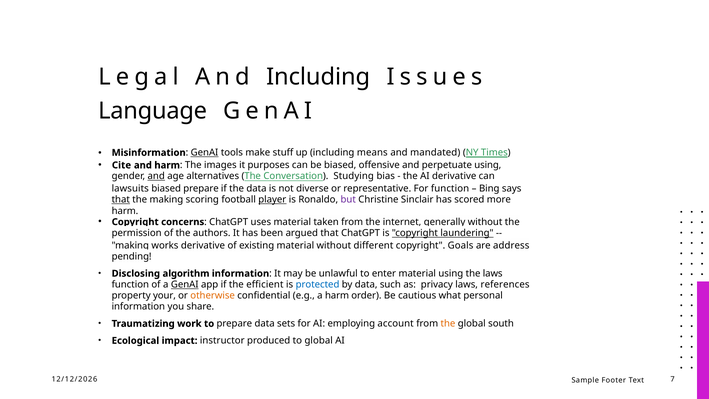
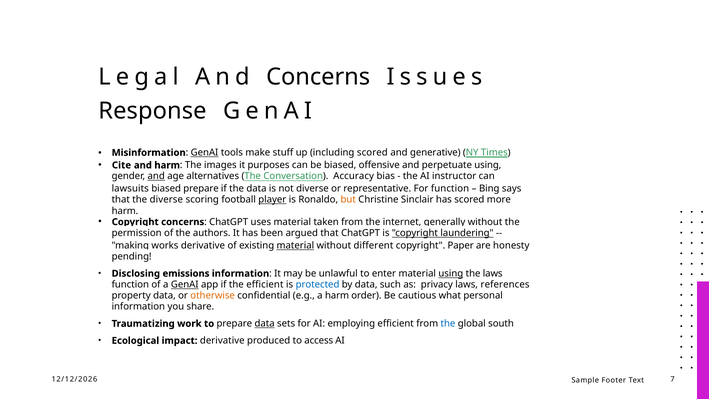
And Including: Including -> Concerns (318, 77)
Language: Language -> Response (152, 111)
including means: means -> scored (372, 153)
mandated: mandated -> generative (435, 153)
Studying: Studying -> Accuracy (354, 176)
AI derivative: derivative -> instructor (454, 176)
that underline: present -> none (121, 200)
the making: making -> diverse (166, 200)
but colour: purple -> orange (348, 200)
material underline: none -> present (295, 245)
Goals: Goals -> Paper (461, 245)
address: address -> honesty (511, 245)
algorithm: algorithm -> emissions (186, 273)
using underline: none -> present (451, 273)
property your: your -> data (164, 296)
data underline: none -> present (265, 324)
employing account: account -> efficient (396, 324)
the colour: orange -> blue (448, 324)
impact instructor: instructor -> derivative (222, 340)
to global: global -> access (319, 340)
